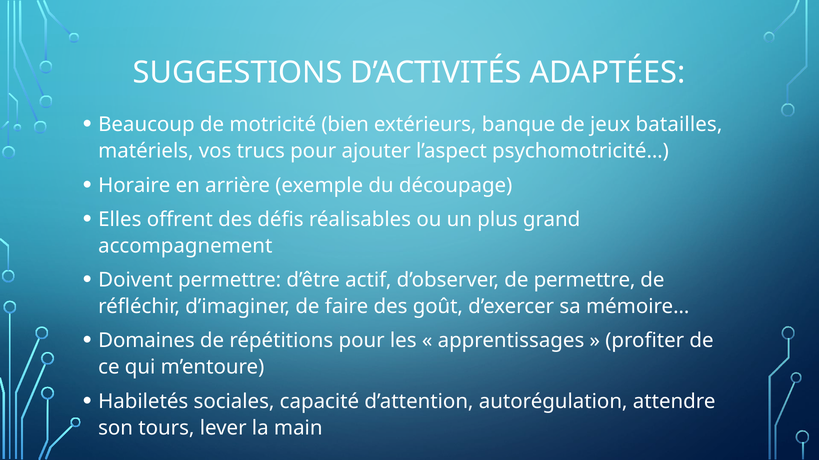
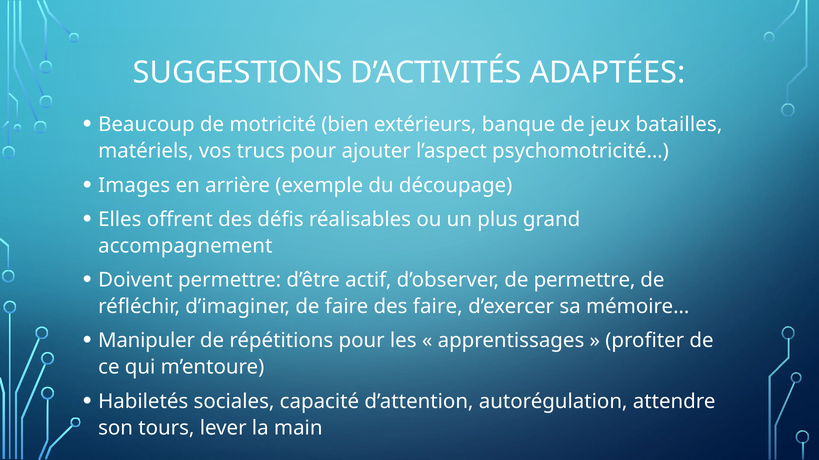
Horaire: Horaire -> Images (134, 186)
des goût: goût -> faire (438, 307)
Domaines: Domaines -> Manipuler (147, 341)
